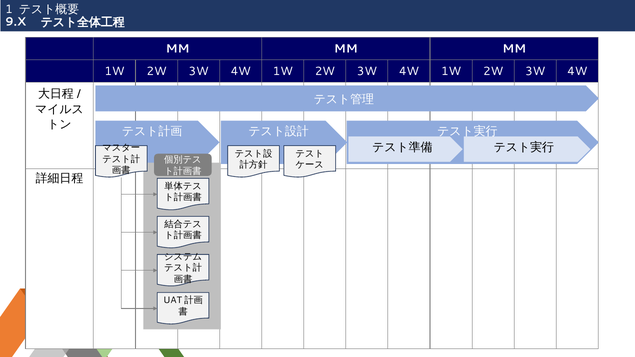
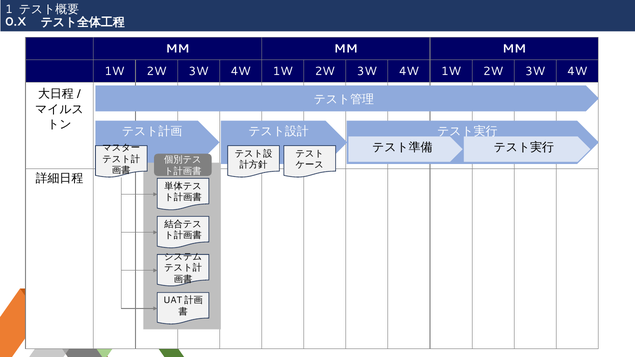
9.X: 9.X -> 0.X (15, 22)
